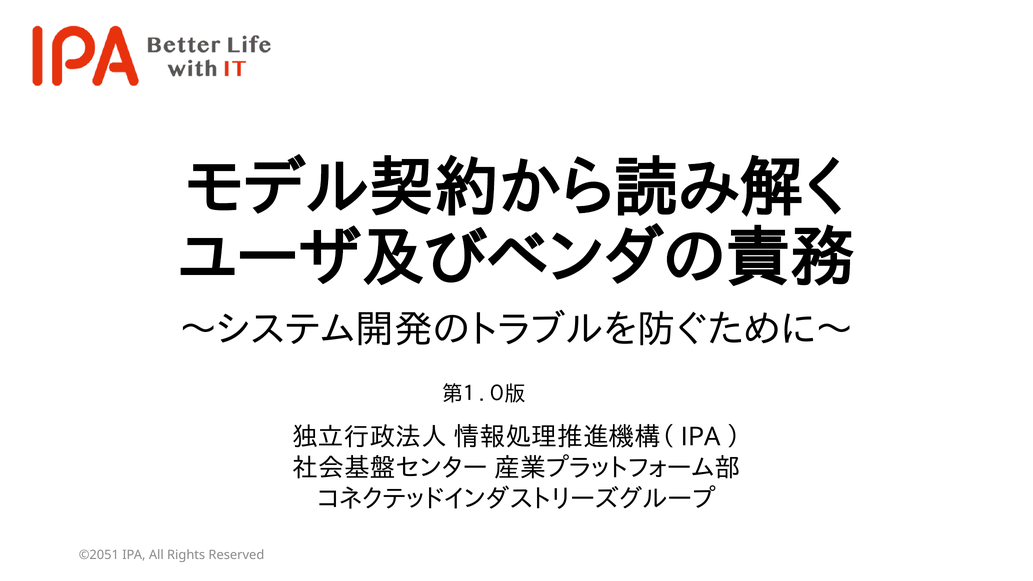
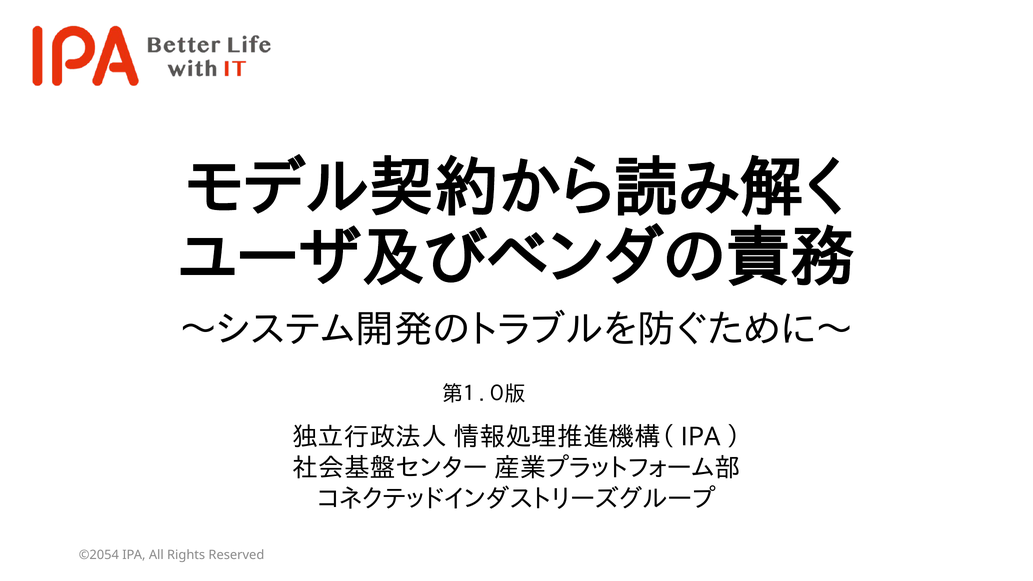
©2051: ©2051 -> ©2054 (99, 555)
